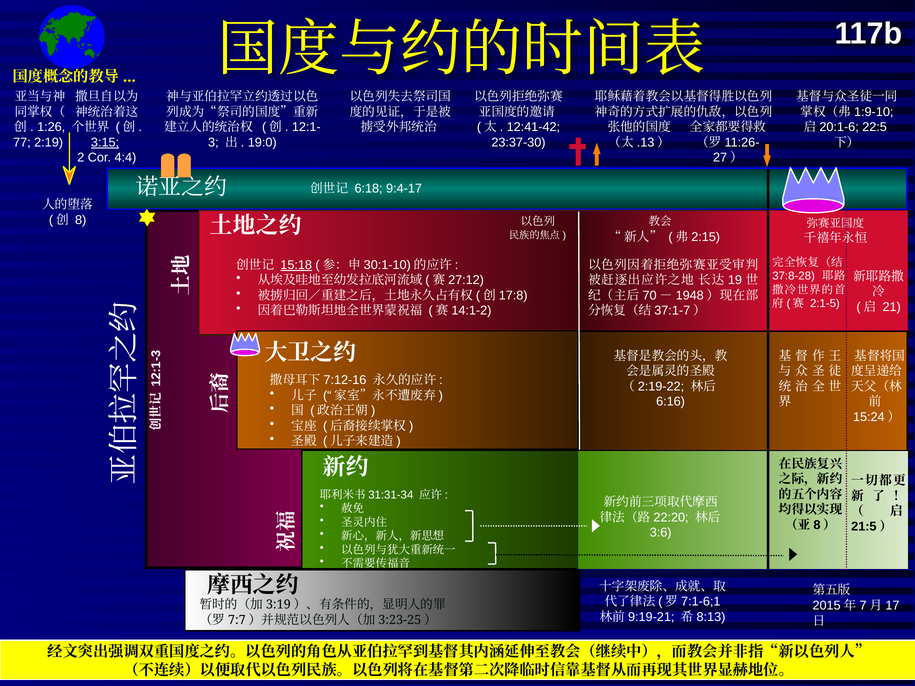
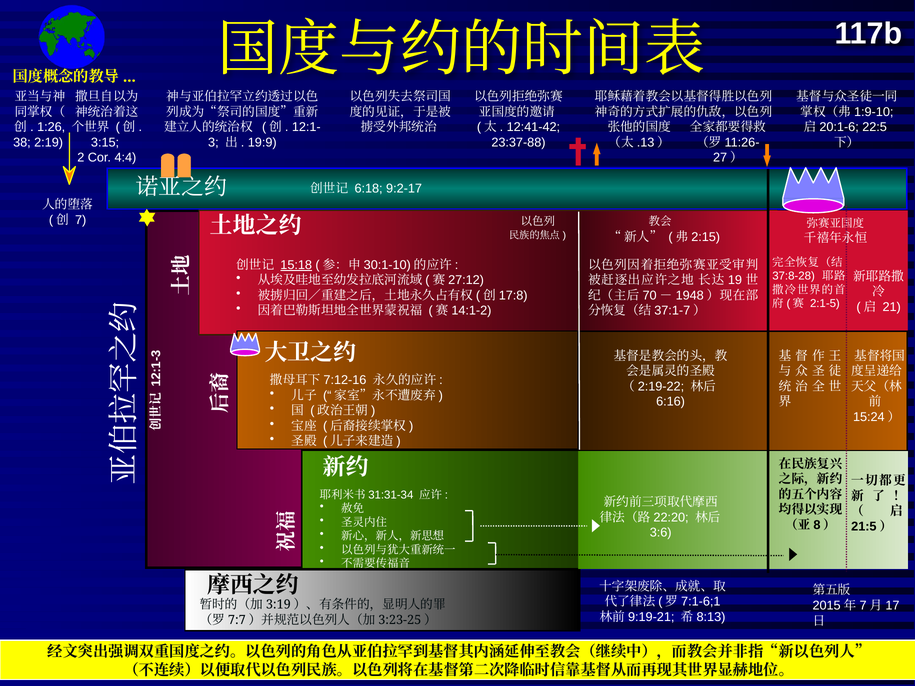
77: 77 -> 38 (22, 142)
3:15 underline: present -> none (105, 142)
19:0: 19:0 -> 19:9 (262, 142)
23:37-30: 23:37-30 -> 23:37-88 (518, 142)
9:4-17: 9:4-17 -> 9:2-17 (404, 189)
8: 8 -> 7 (81, 220)
